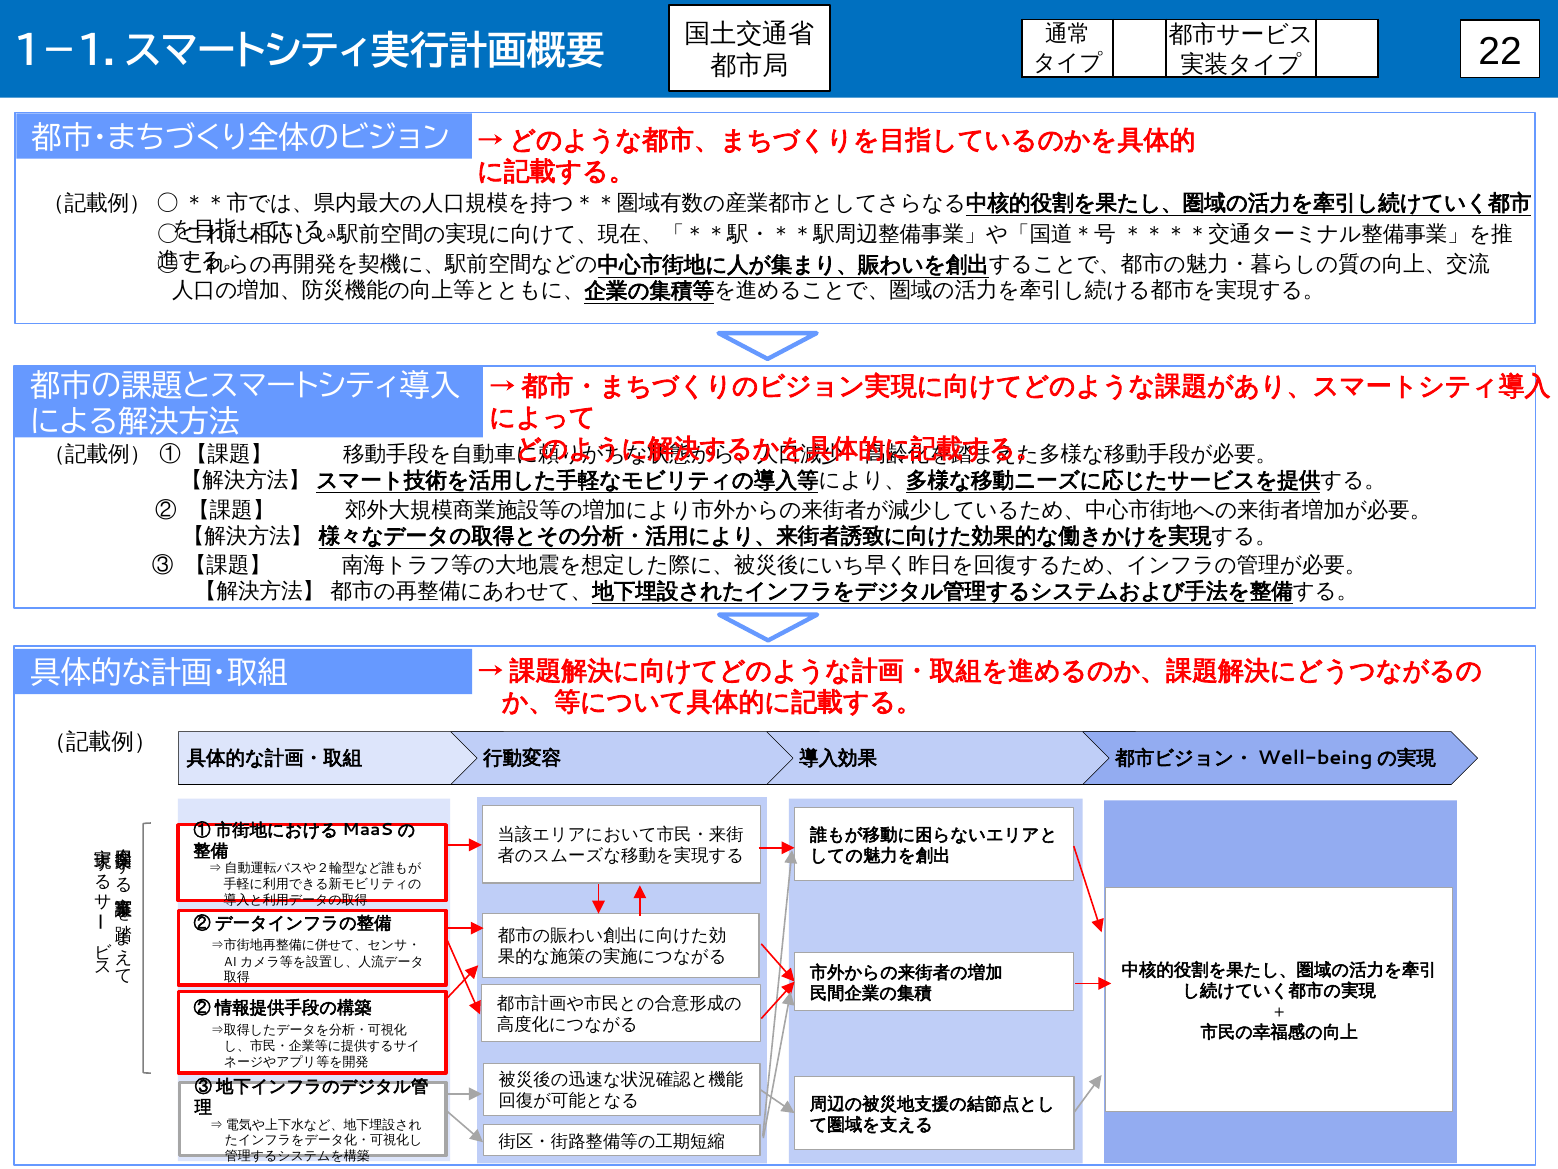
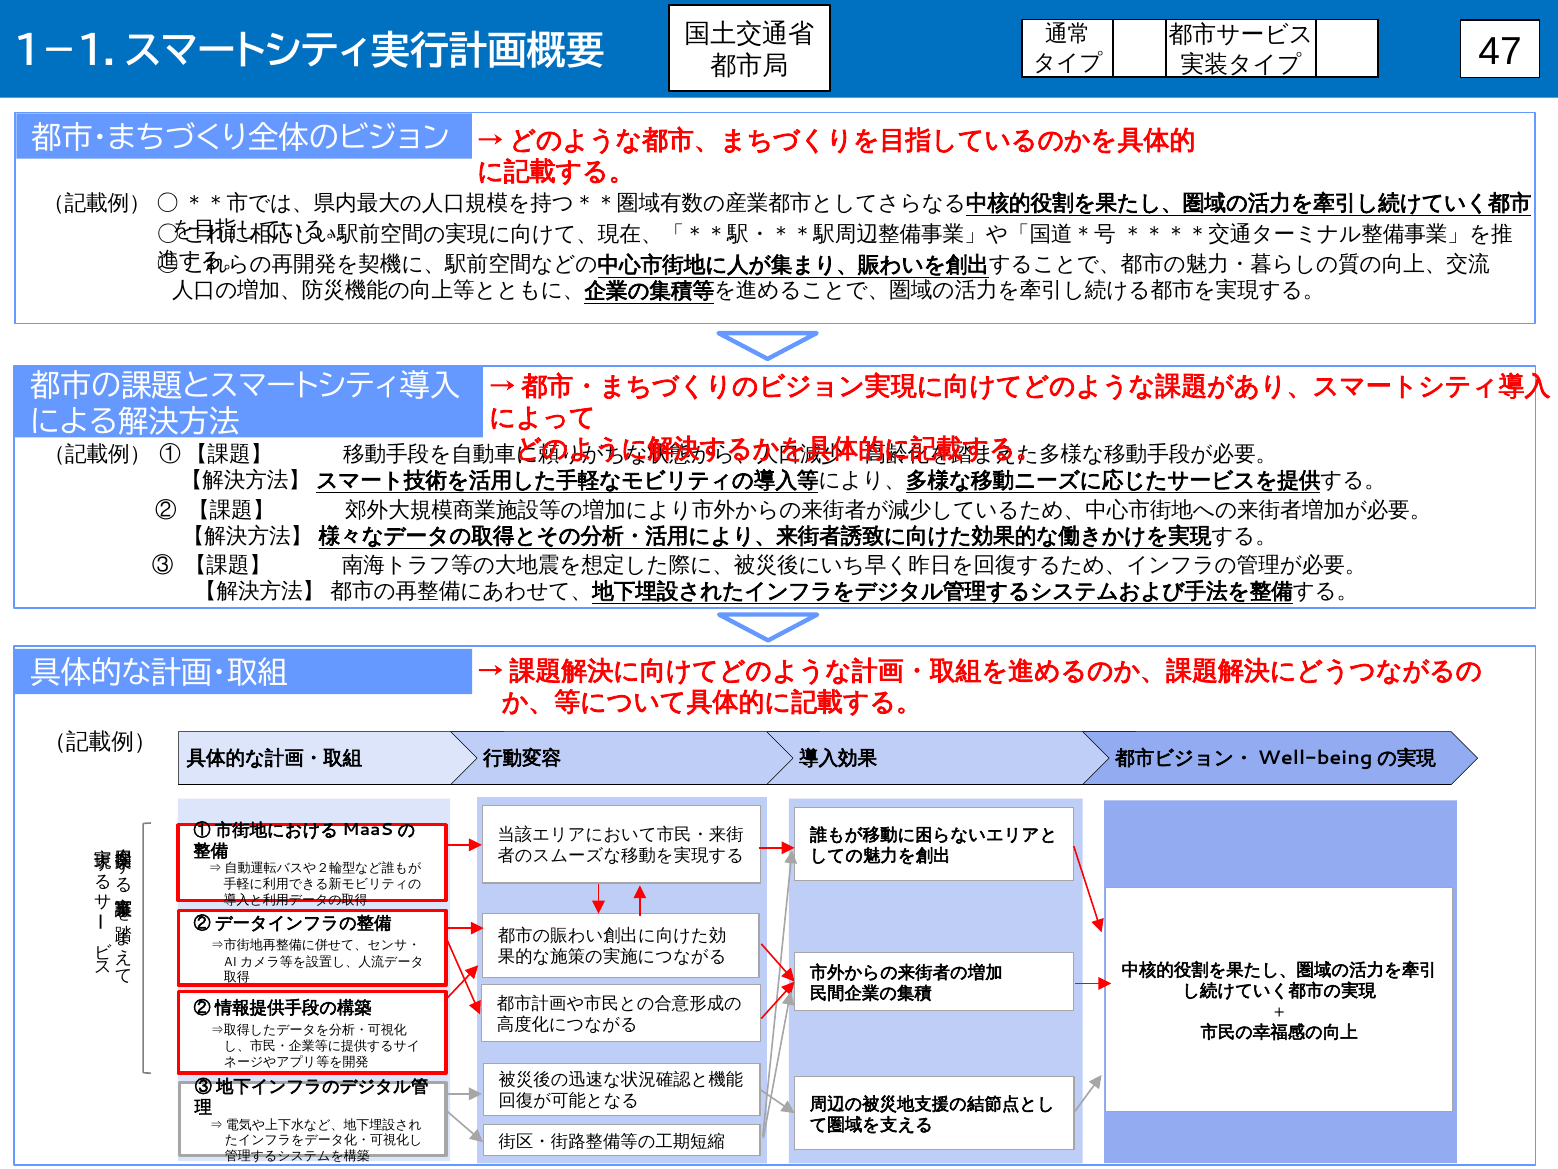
22: 22 -> 47 (1500, 51)
